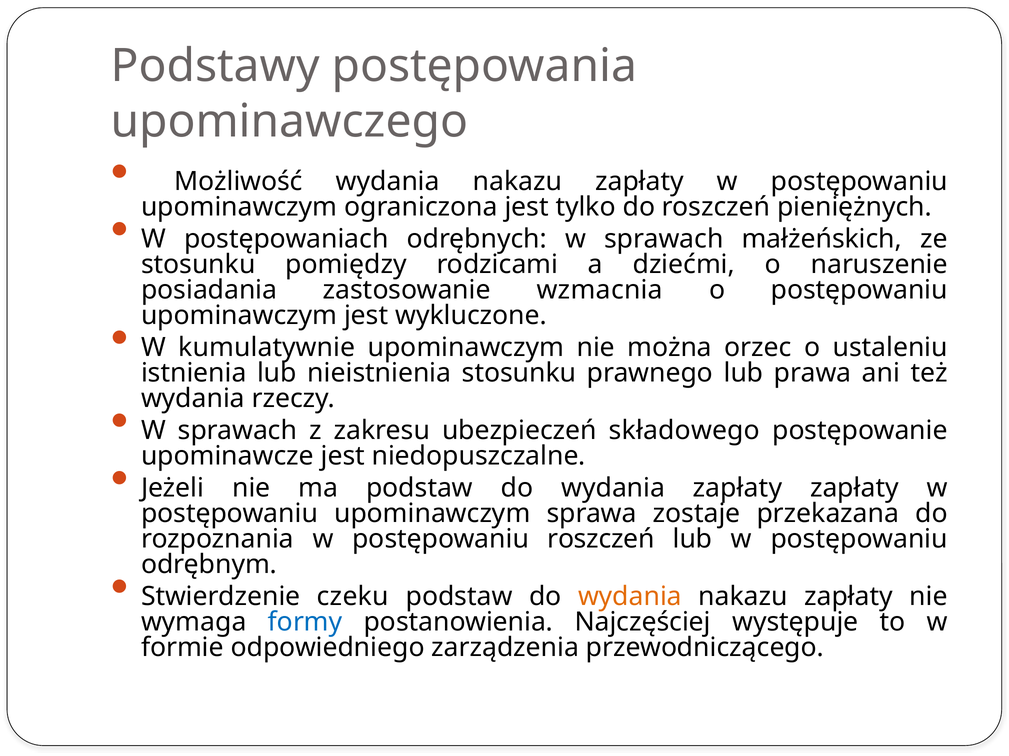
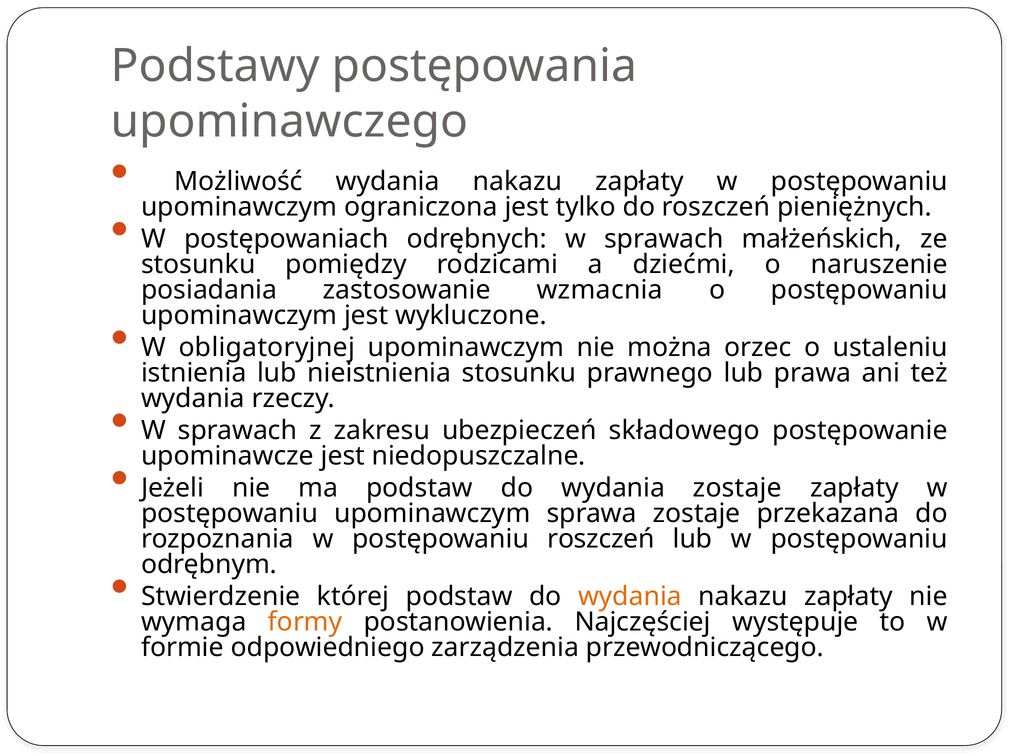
kumulatywnie: kumulatywnie -> obligatoryjnej (267, 348)
wydania zapłaty: zapłaty -> zostaje (737, 489)
czeku: czeku -> której (353, 597)
formy colour: blue -> orange (305, 623)
